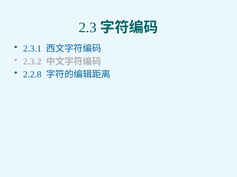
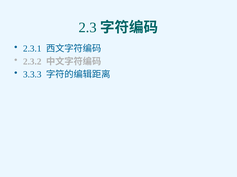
2.2.8: 2.2.8 -> 3.3.3 (32, 75)
